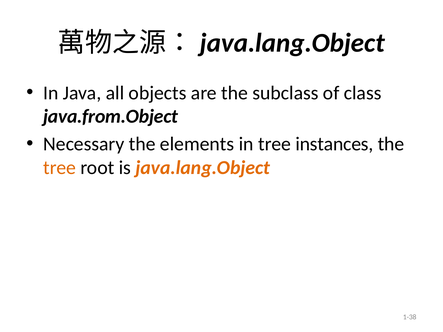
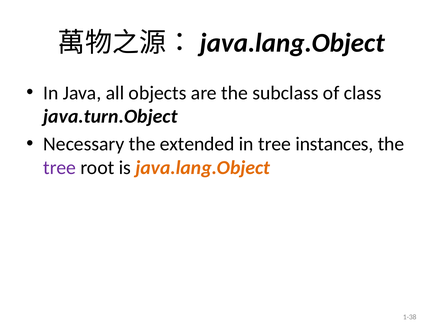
java.from.Object: java.from.Object -> java.turn.Object (110, 117)
elements: elements -> extended (197, 144)
tree colour: orange -> purple (60, 168)
